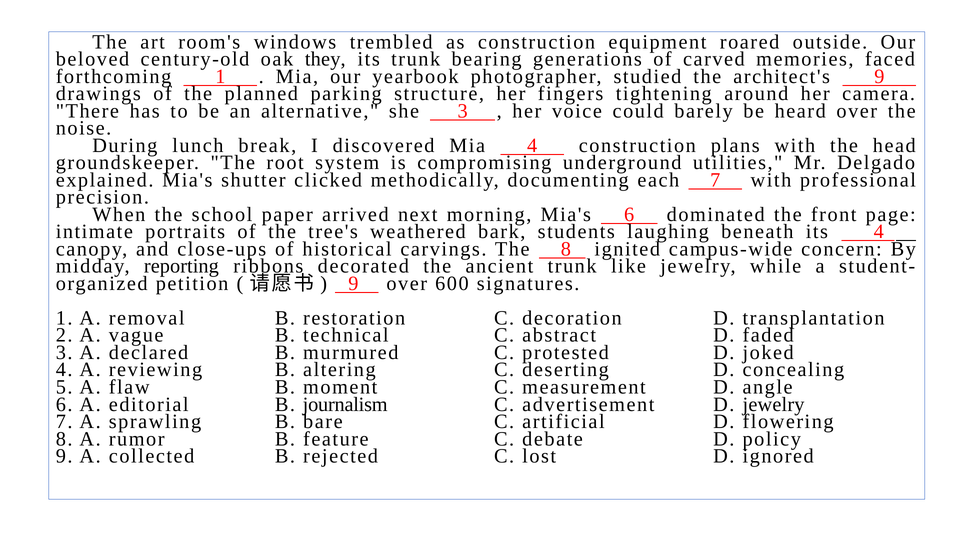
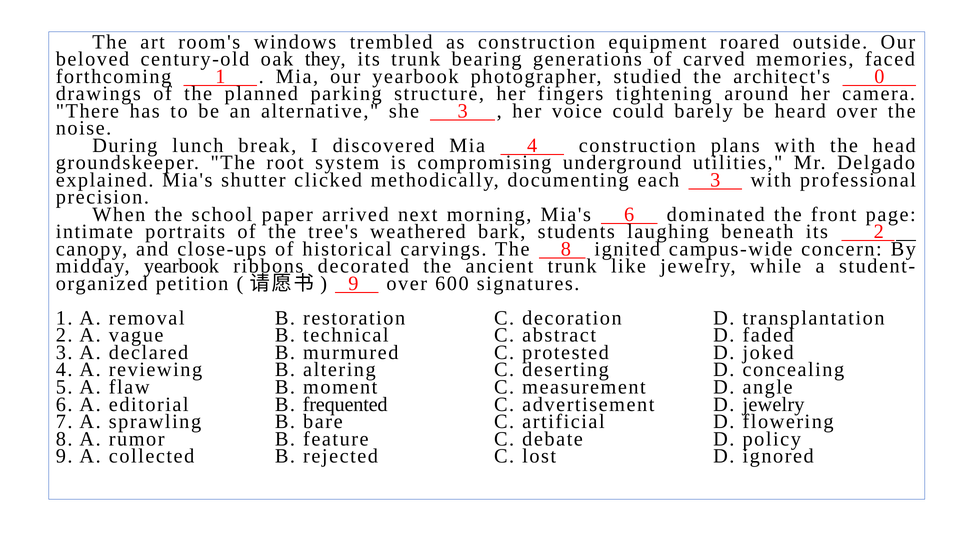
architect's 9: 9 -> 0 (879, 76)
each 7: 7 -> 3 (715, 180)
its 4: 4 -> 2 (879, 232)
midday reporting: reporting -> yearbook (181, 266)
journalism: journalism -> frequented (345, 404)
